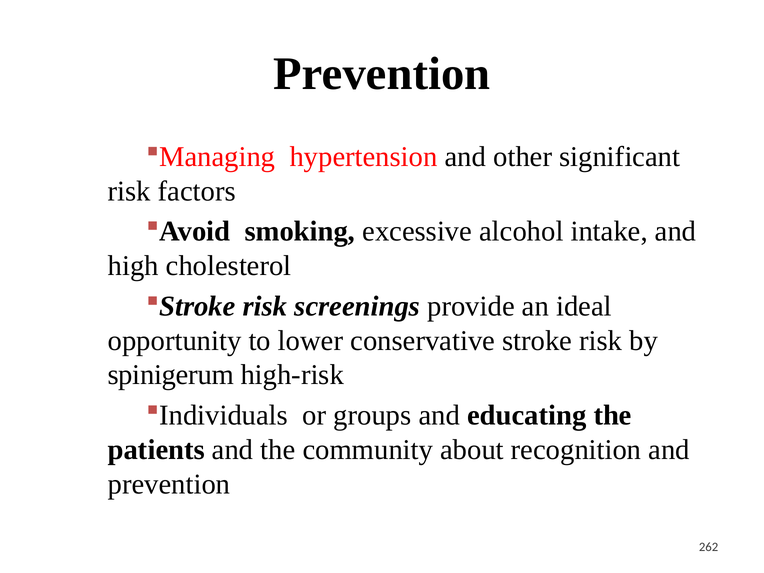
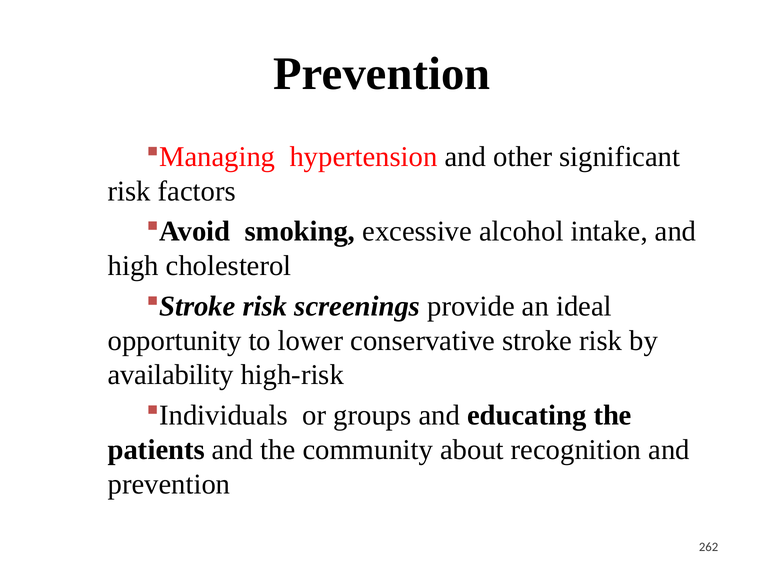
spinigerum: spinigerum -> availability (171, 375)
